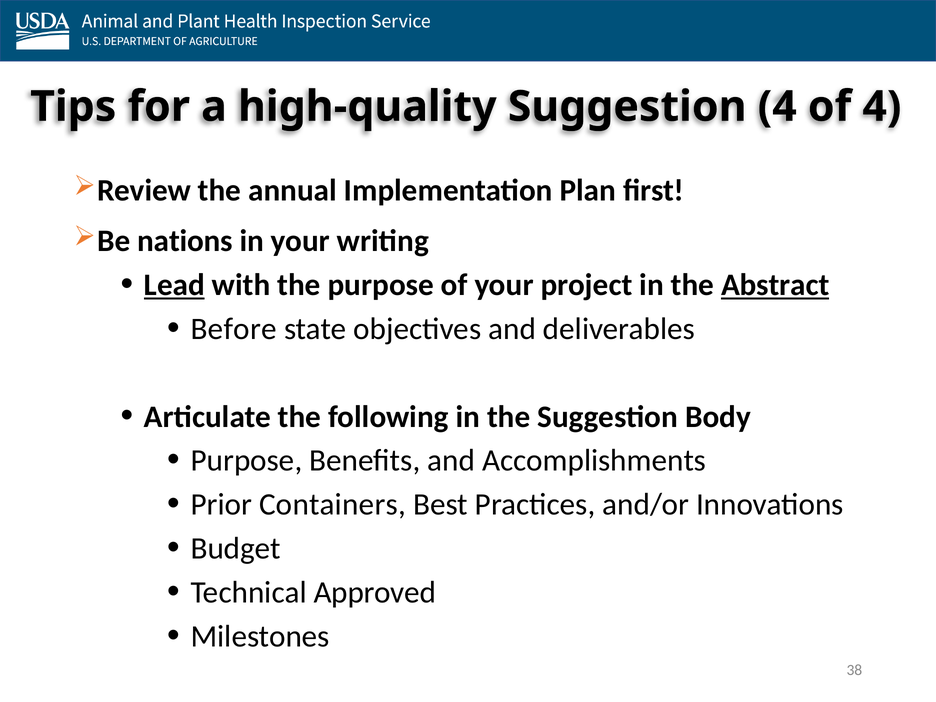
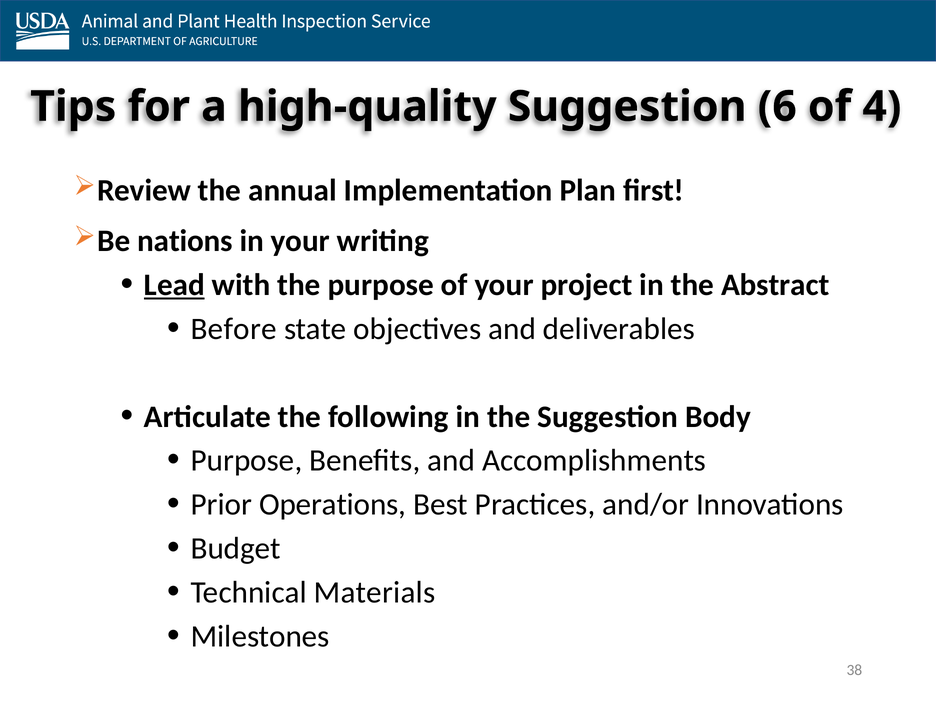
Suggestion 4: 4 -> 6 (777, 107)
Abstract underline: present -> none (775, 285)
Containers: Containers -> Operations (333, 505)
Approved: Approved -> Materials (375, 592)
